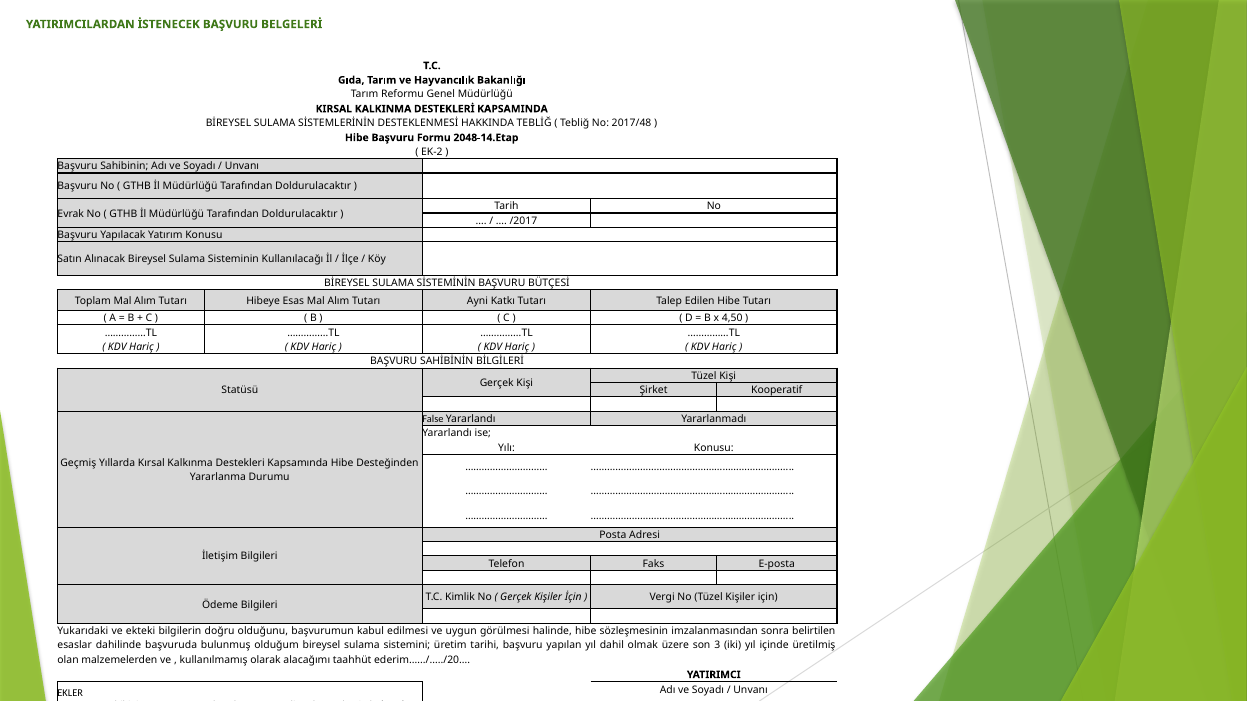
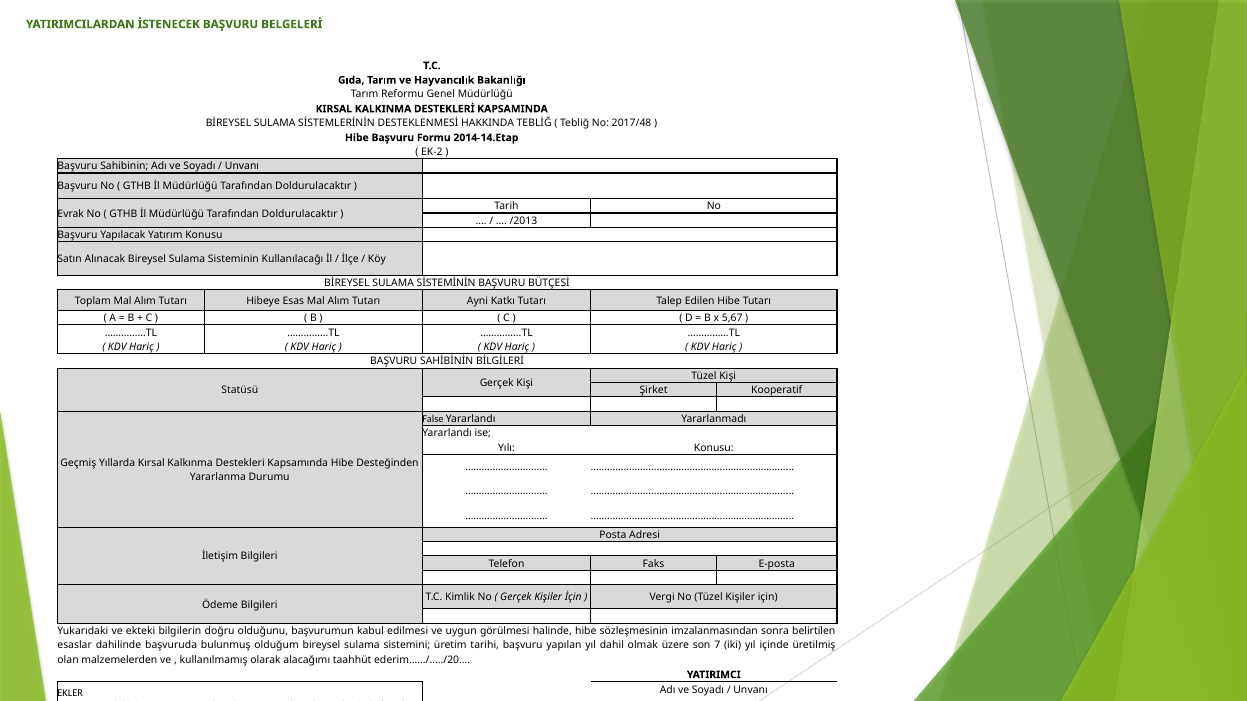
2048-14.Etap: 2048-14.Etap -> 2014-14.Etap (486, 138)
/2017: /2017 -> /2013 (523, 221)
4,50: 4,50 -> 5,67 (732, 318)
3: 3 -> 7 (717, 646)
